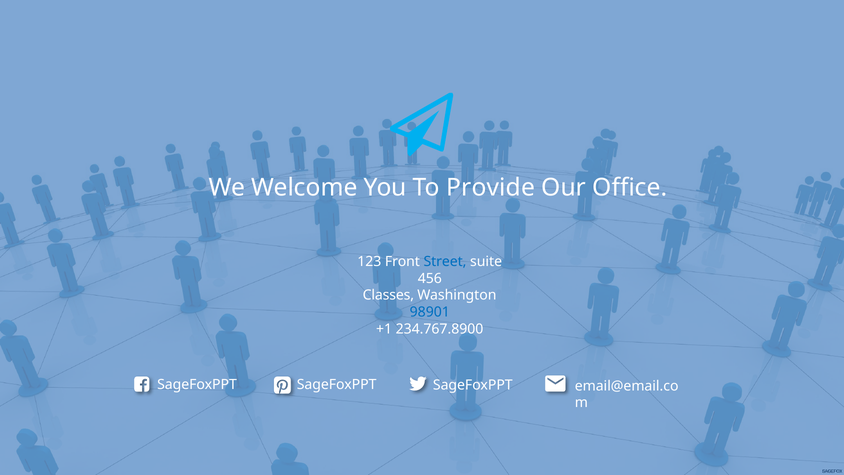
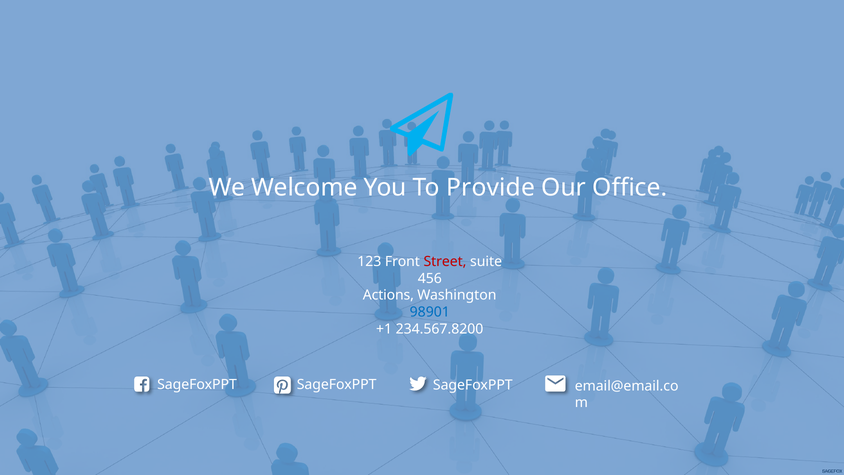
Street colour: blue -> red (445, 261)
Classes: Classes -> Actions (388, 295)
234.767.8900: 234.767.8900 -> 234.567.8200 (439, 329)
